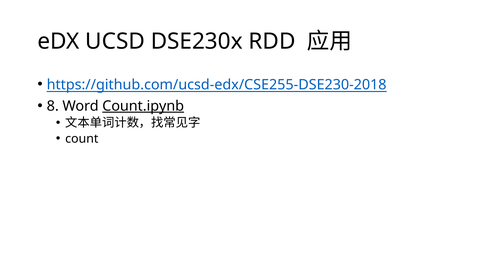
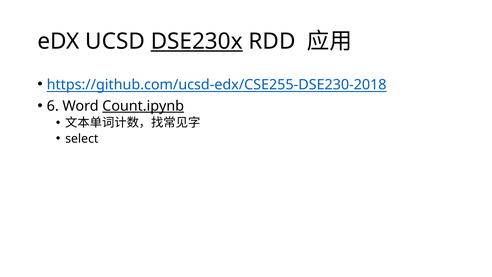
DSE230x underline: none -> present (197, 41)
8: 8 -> 6 (53, 106)
count: count -> select (82, 139)
